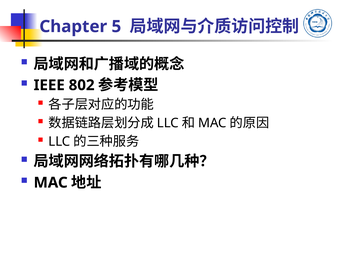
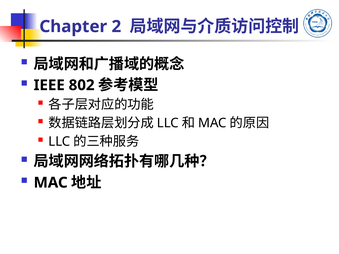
5: 5 -> 2 (116, 27)
